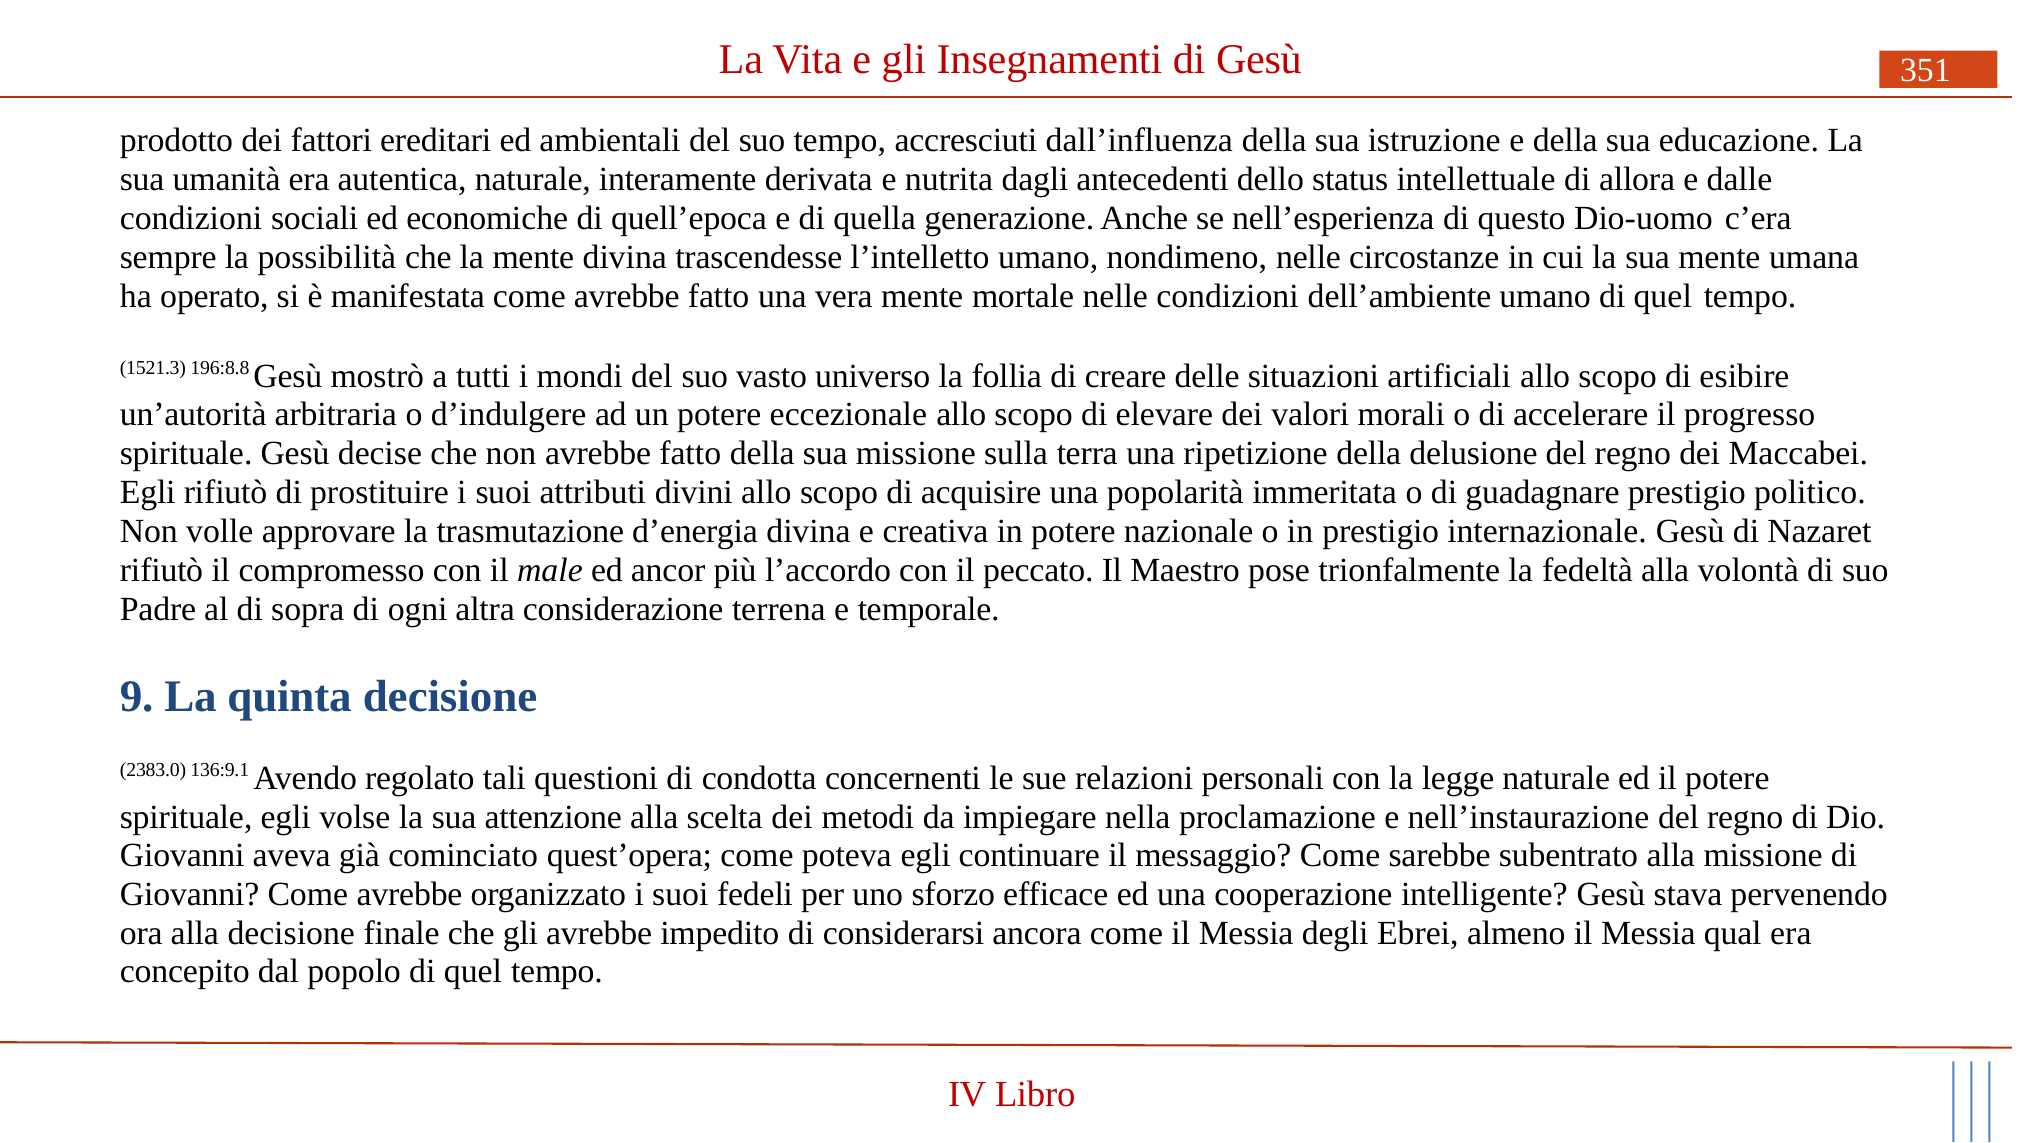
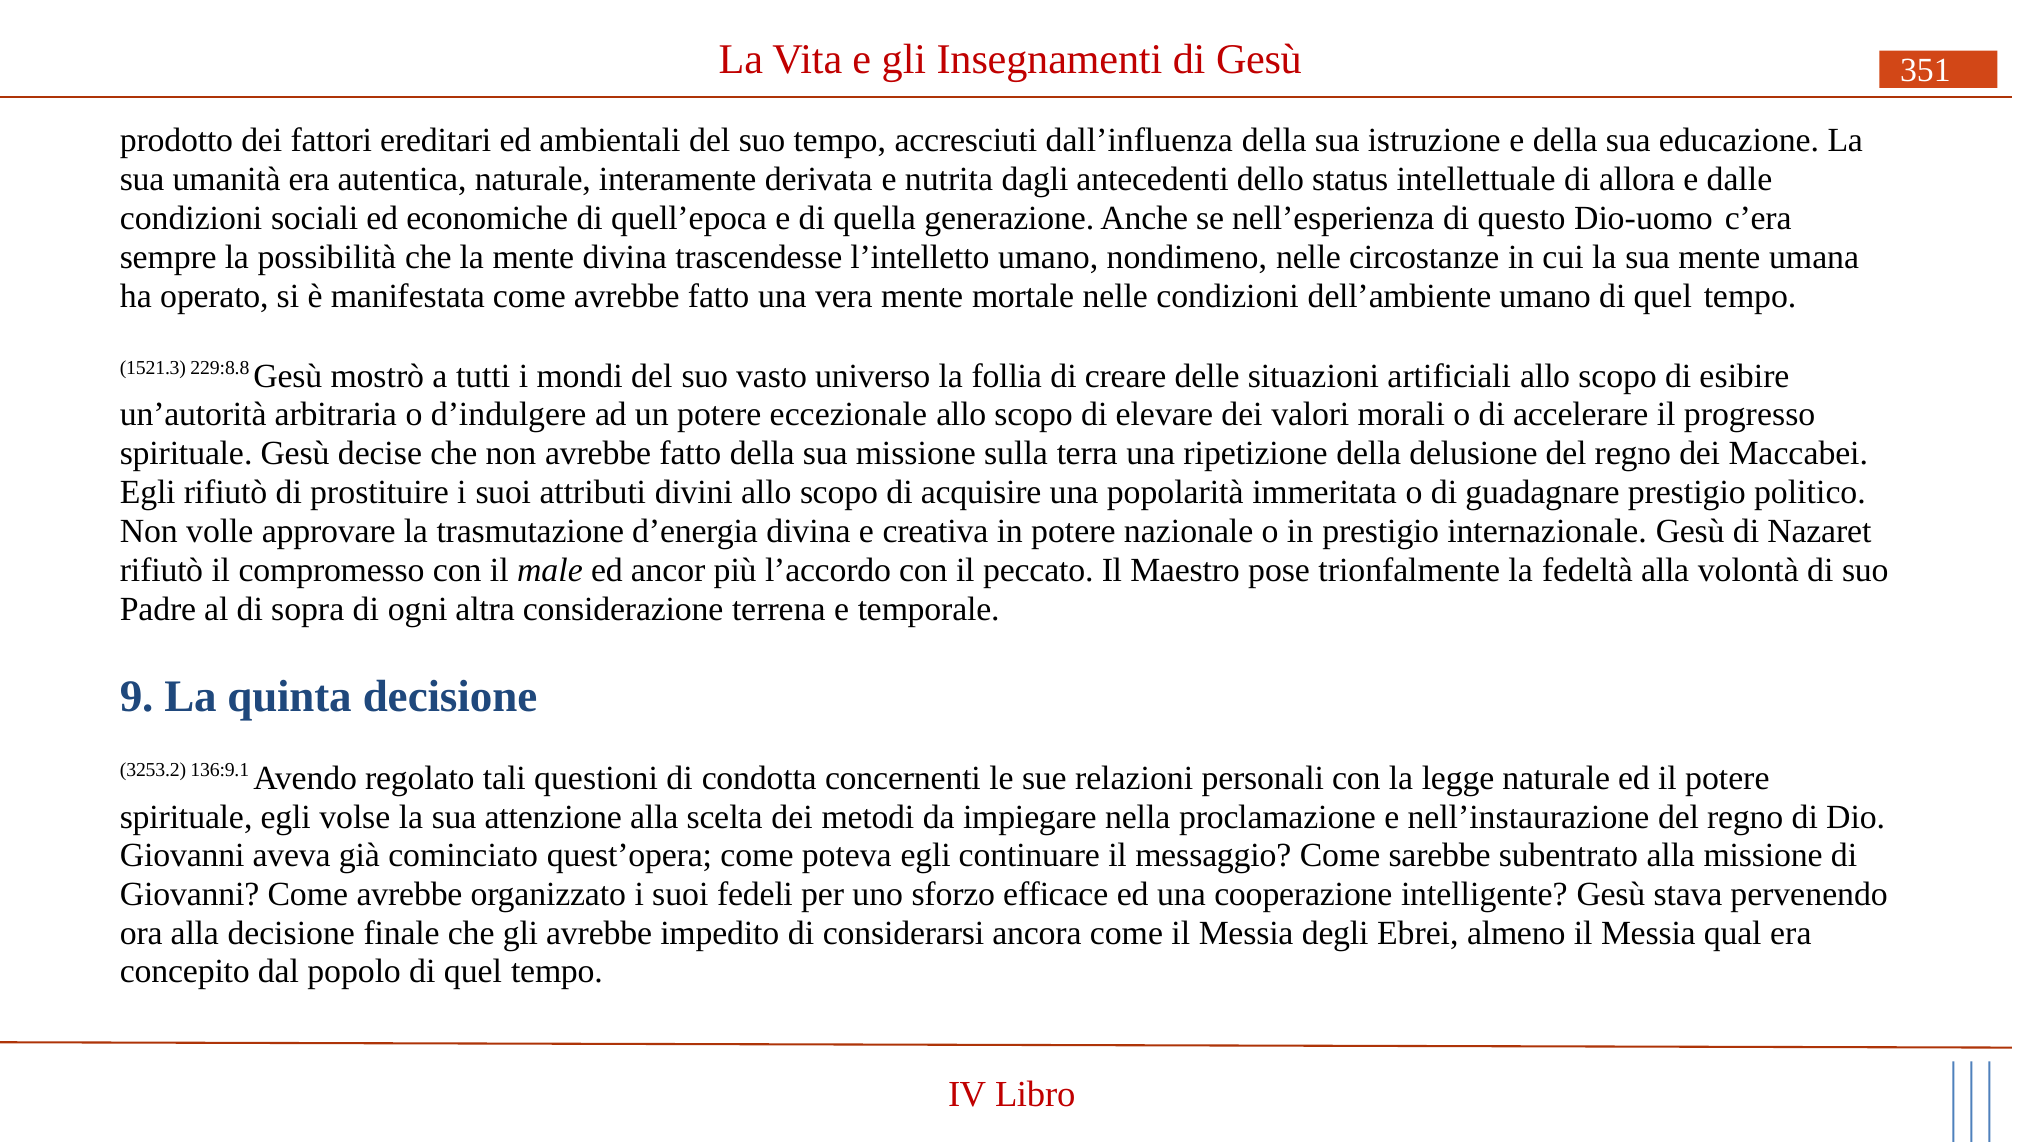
196:8.8: 196:8.8 -> 229:8.8 (220, 368)
2383.0: 2383.0 -> 3253.2 (153, 770)
